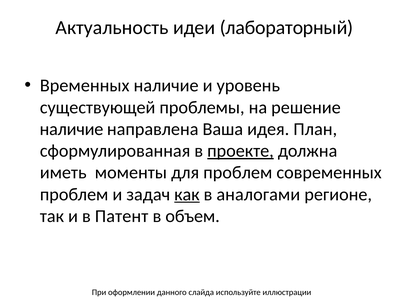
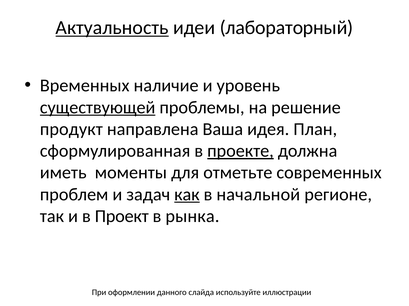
Актуальность underline: none -> present (112, 28)
существующей underline: none -> present (98, 108)
наличие: наличие -> продукт (71, 129)
для проблем: проблем -> отметьте (238, 173)
аналогами: аналогами -> начальной (258, 195)
Патент: Патент -> Проект (122, 217)
объем: объем -> рынка (192, 217)
